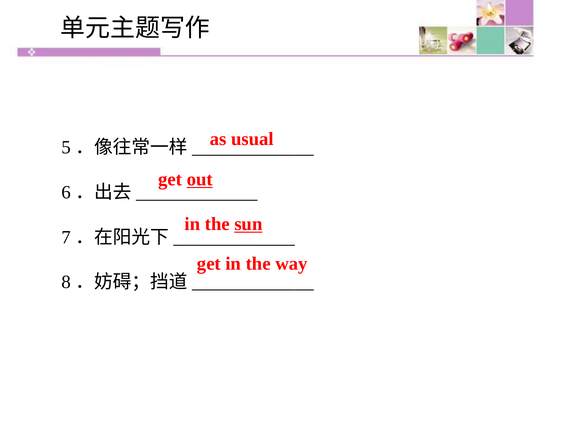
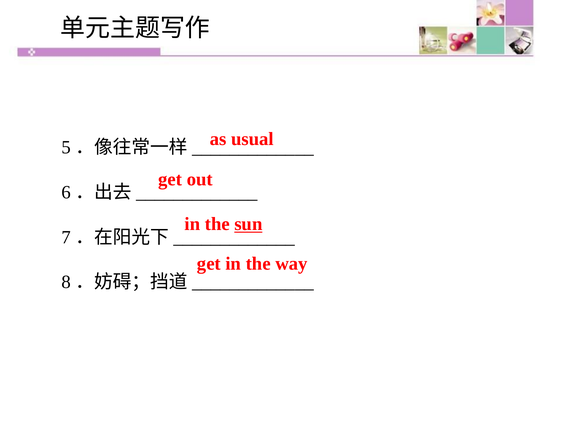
out underline: present -> none (200, 179)
